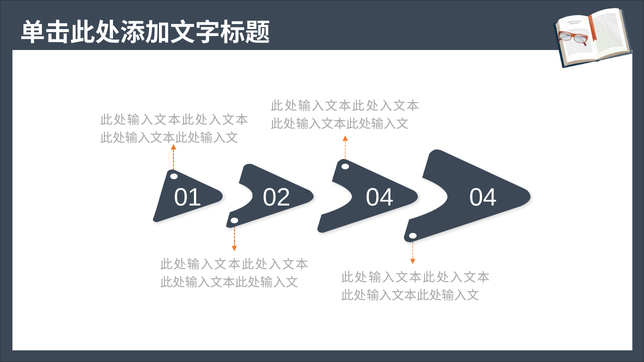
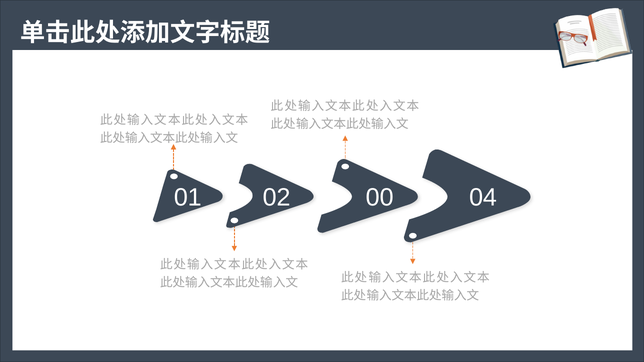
02 04: 04 -> 00 (380, 198)
